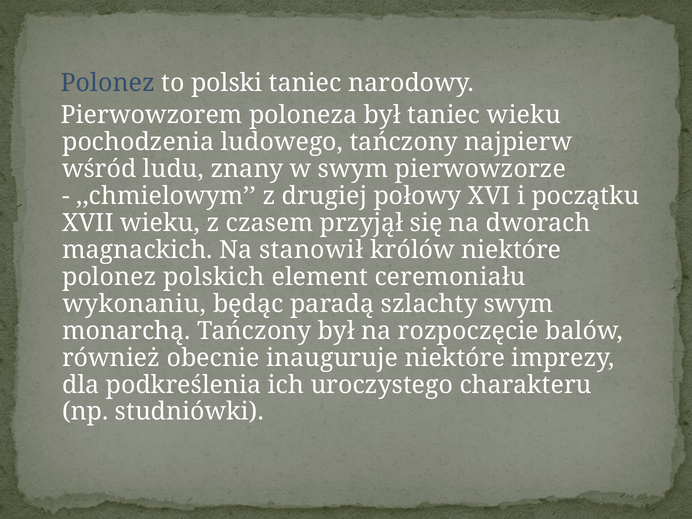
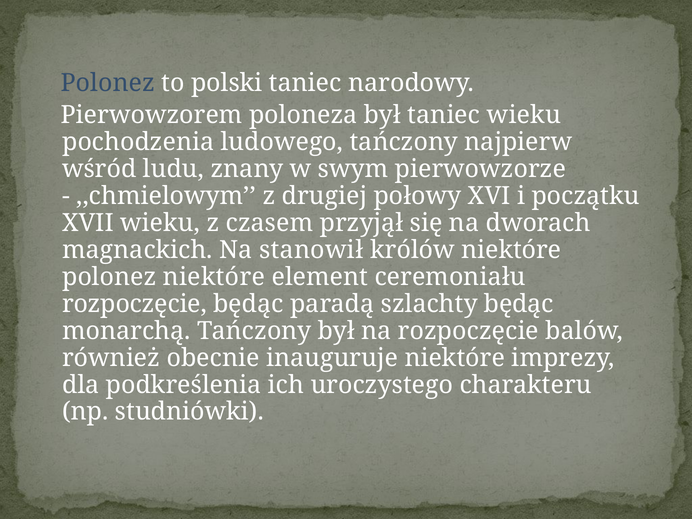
polonez polskich: polskich -> niektóre (214, 277)
wykonaniu: wykonaniu -> rozpoczęcie (135, 304)
szlachty swym: swym -> będąc (519, 304)
